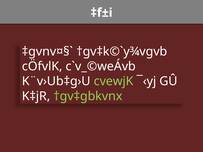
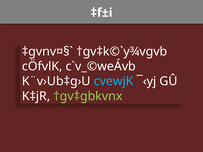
cvewjK colour: light green -> light blue (114, 81)
